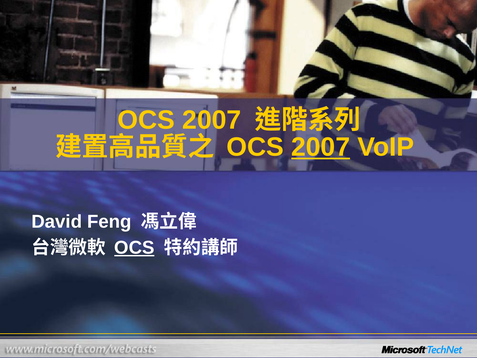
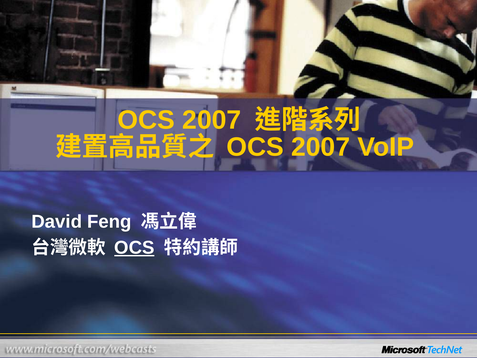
2007 underline: present -> none (321, 147)
